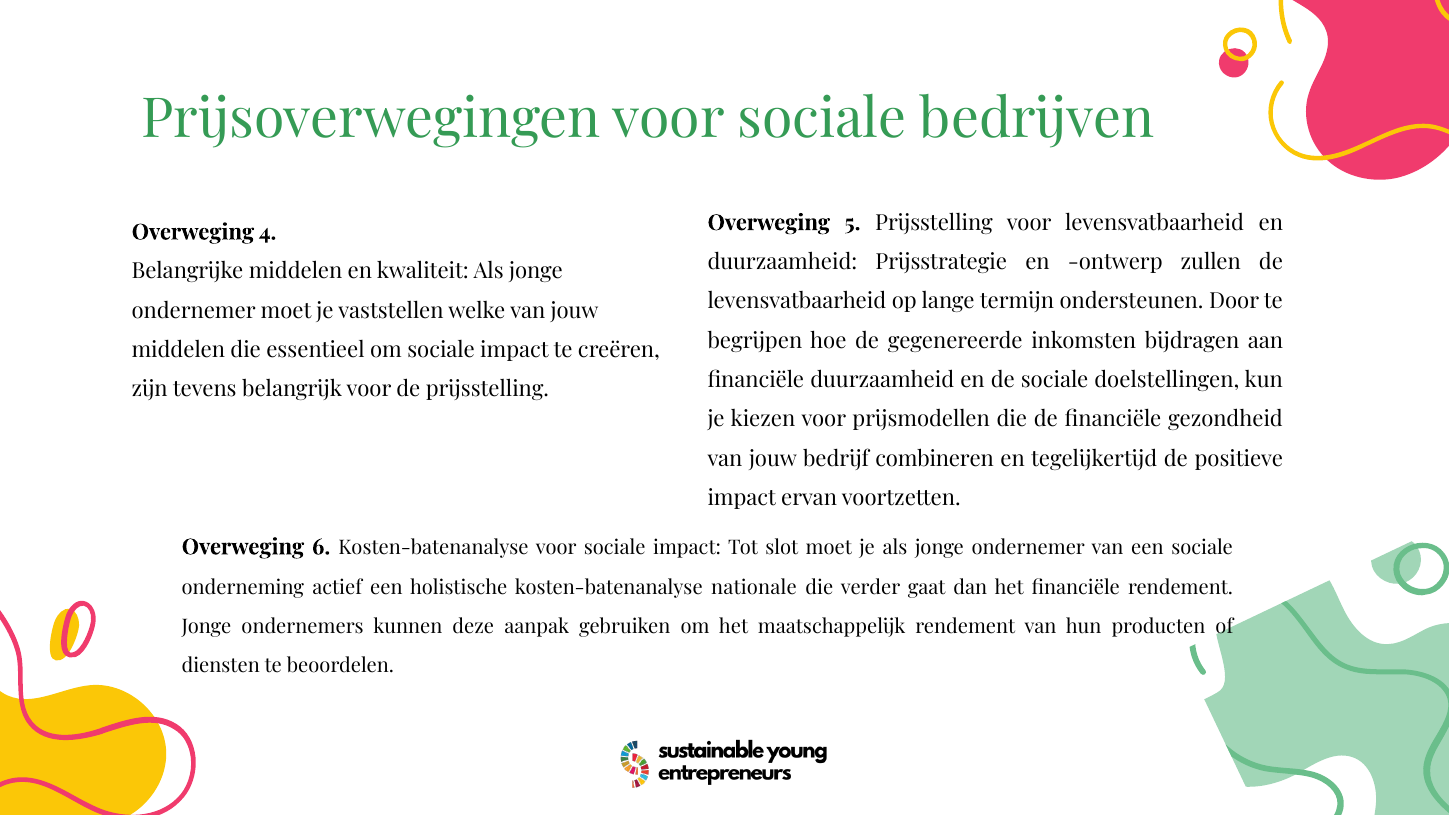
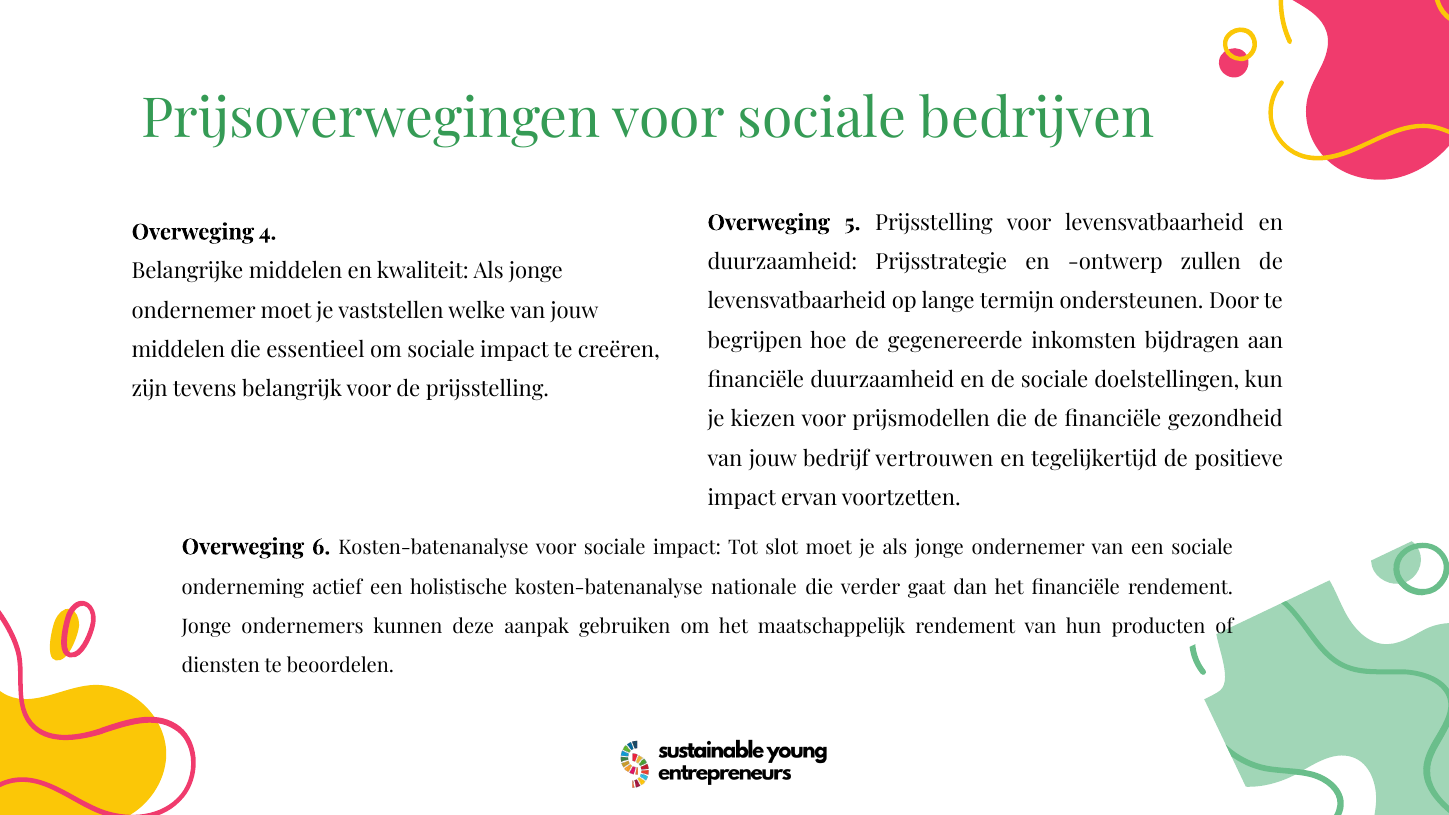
combineren: combineren -> vertrouwen (934, 459)
